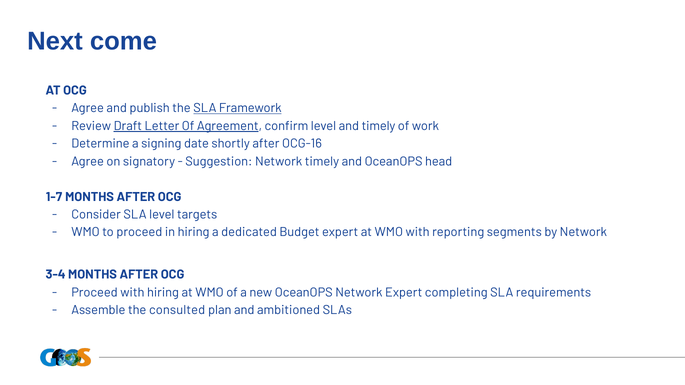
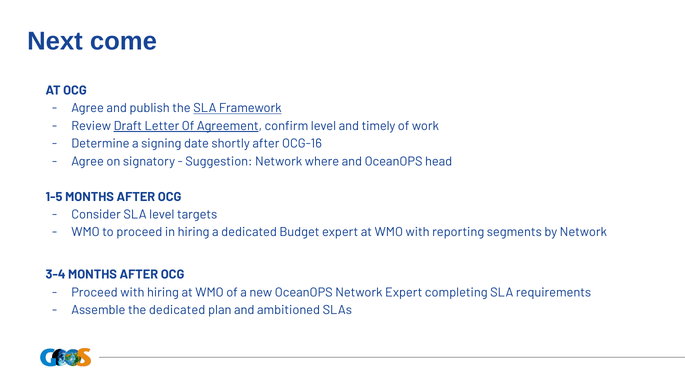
Network timely: timely -> where (322, 161)
1-7: 1-7 -> 1-5 (54, 197)
the consulted: consulted -> dedicated (177, 310)
